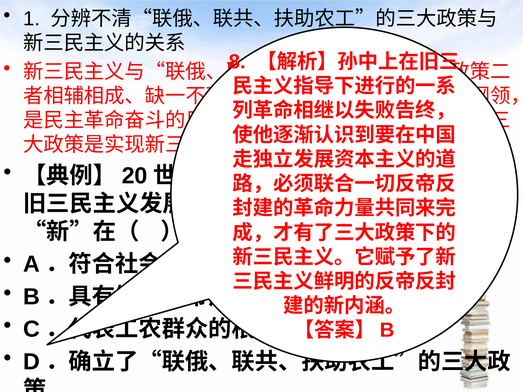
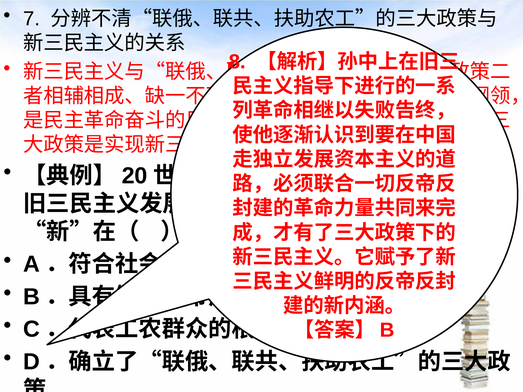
1: 1 -> 7 (32, 19)
